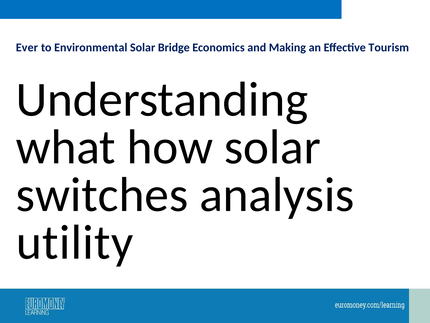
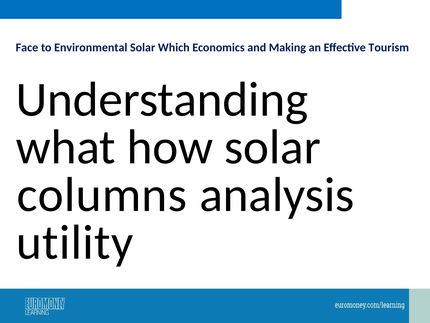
Ever: Ever -> Face (27, 48)
Bridge: Bridge -> Which (174, 48)
switches: switches -> columns (102, 195)
